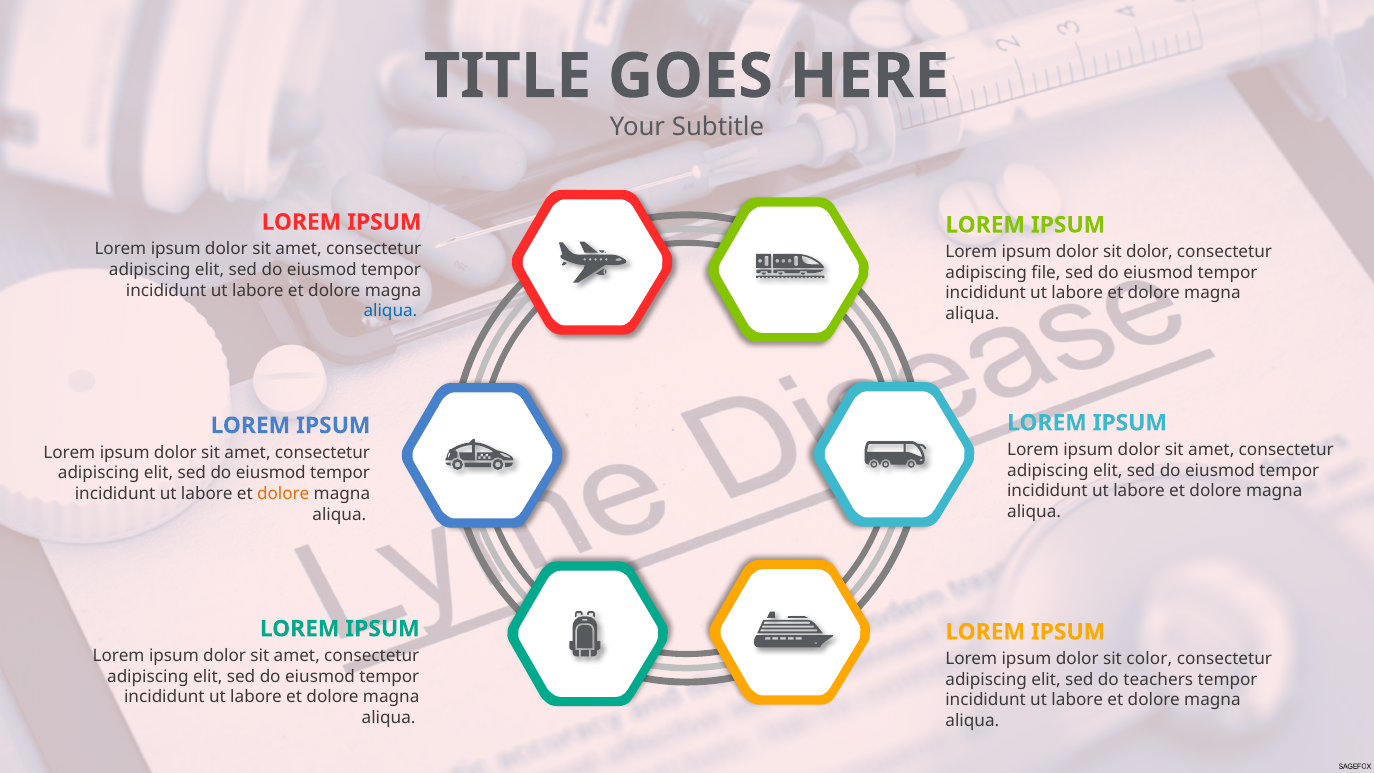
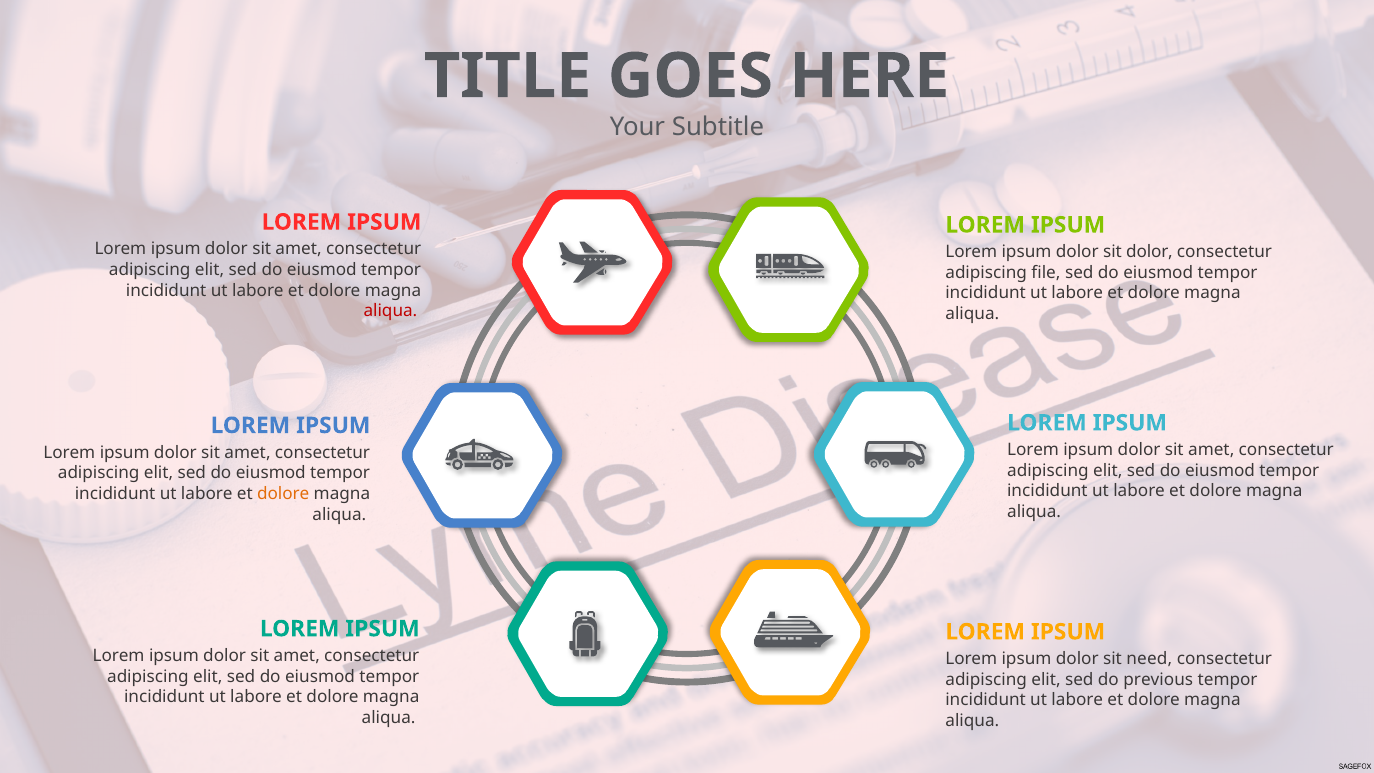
aliqua colour: blue -> red (390, 311)
color: color -> need (1149, 659)
teachers: teachers -> previous (1158, 679)
